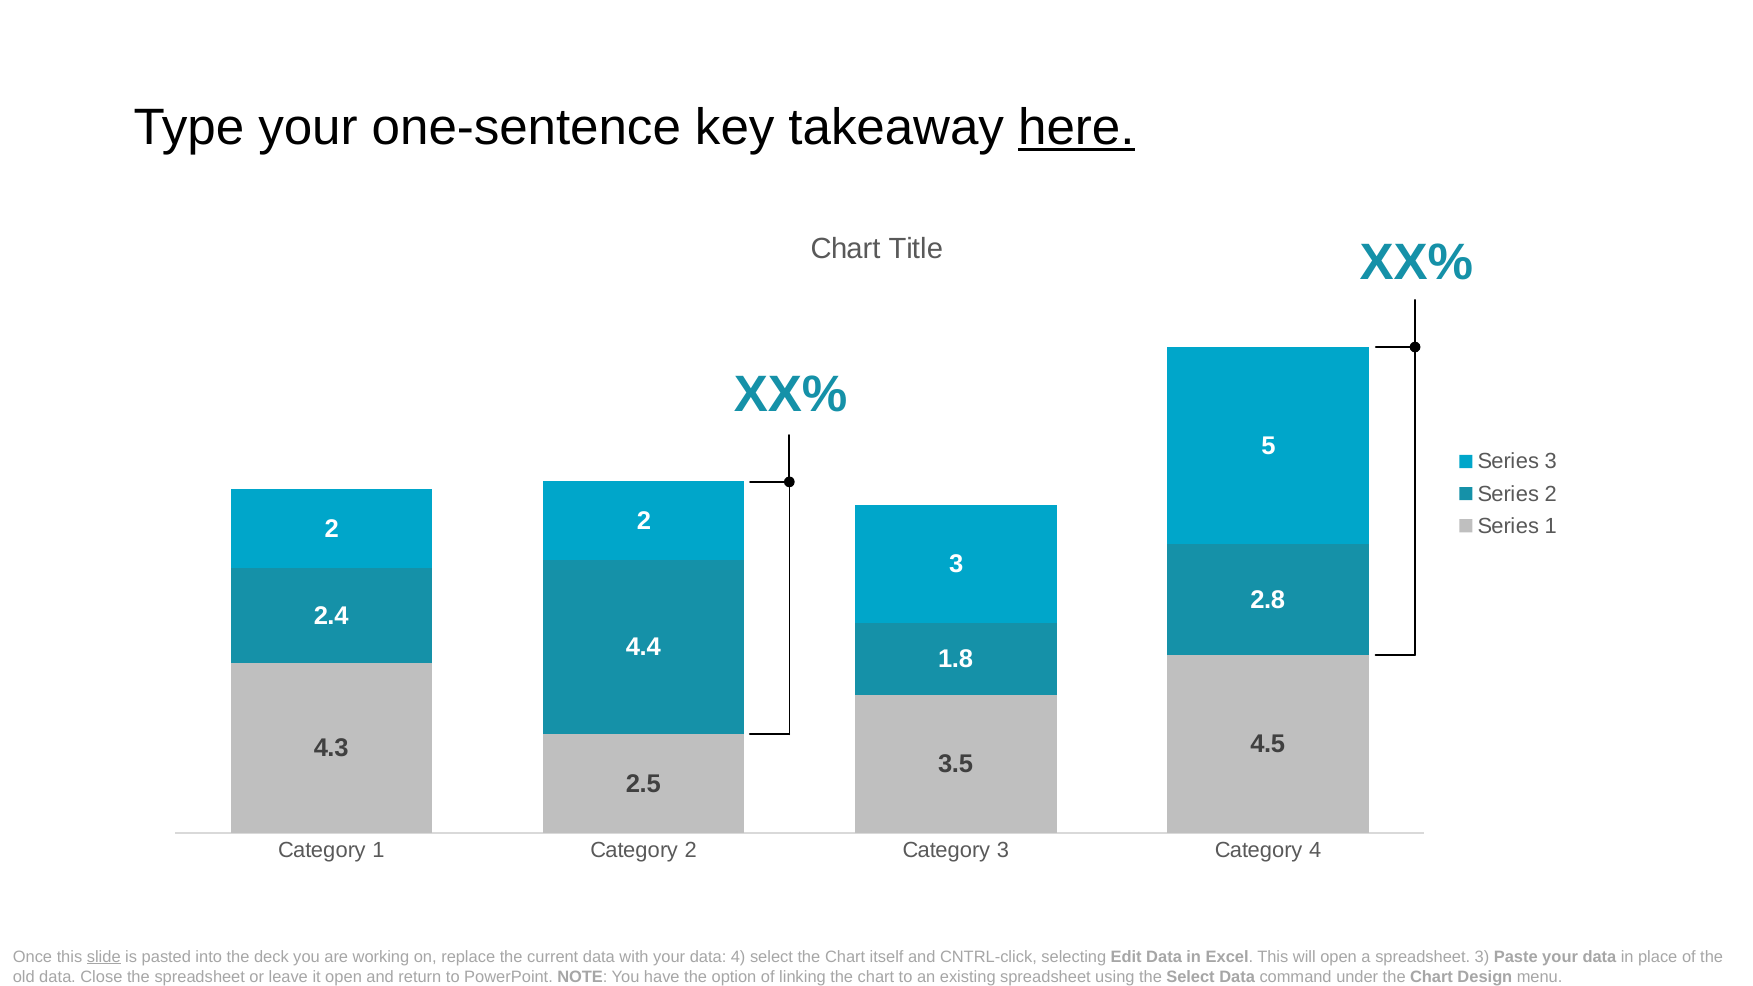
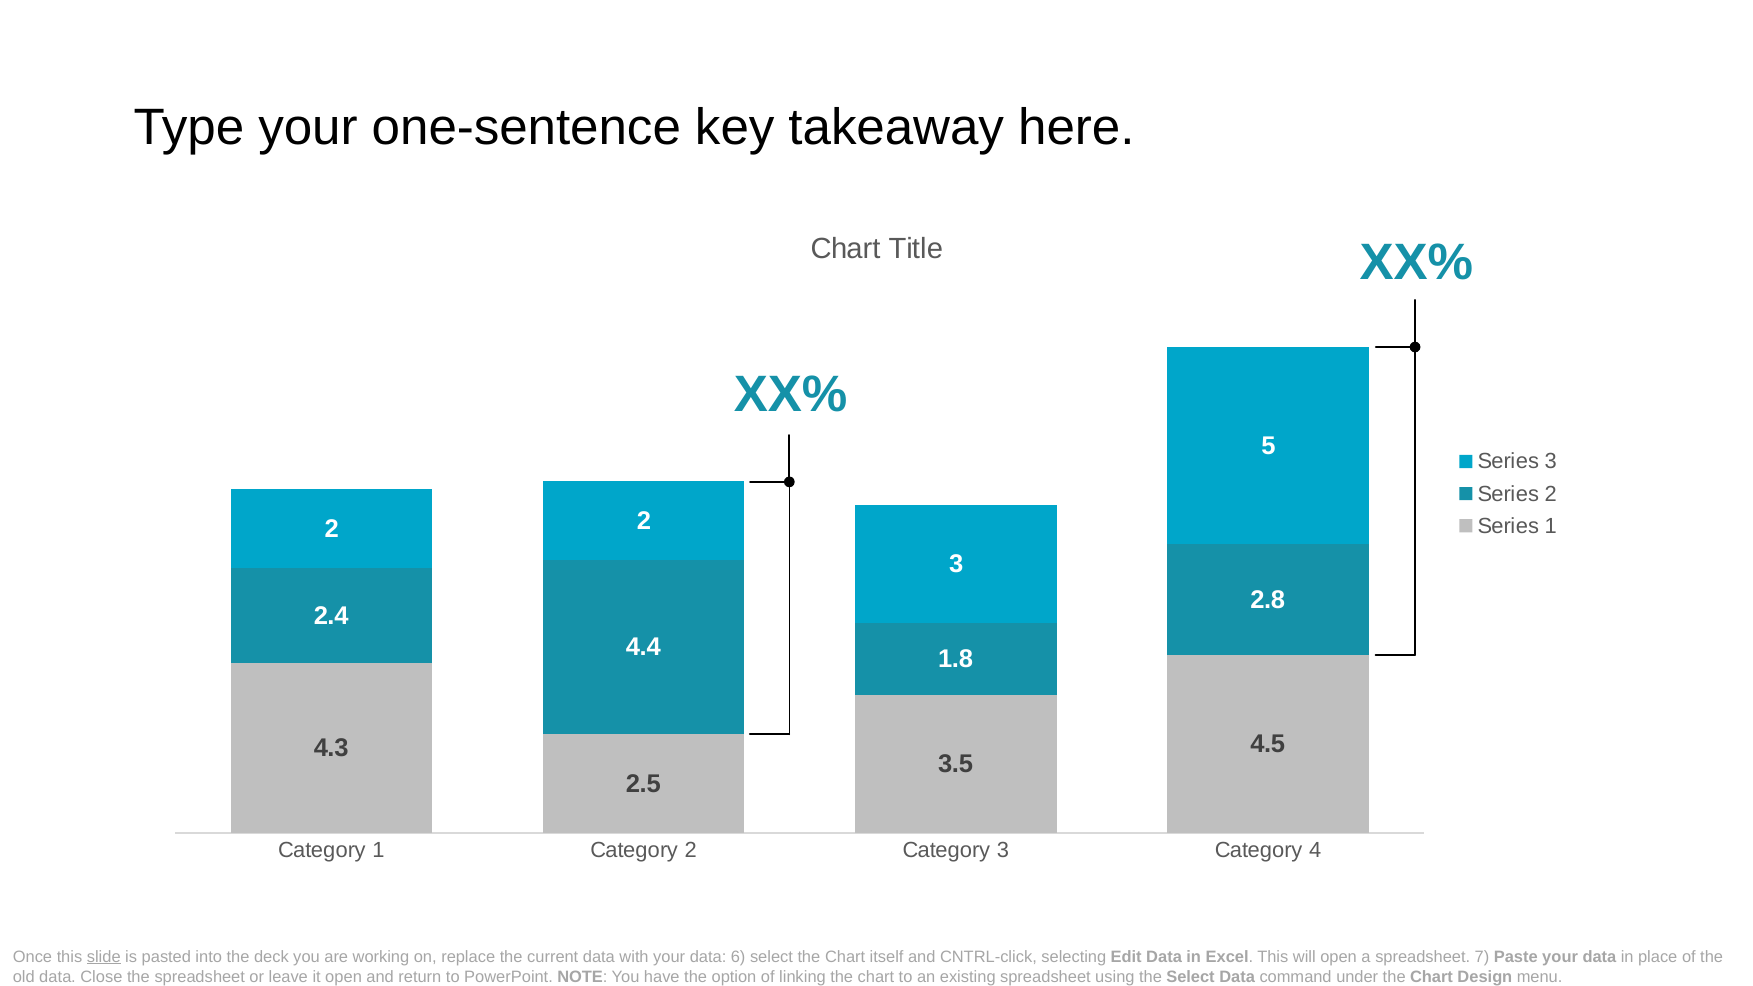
here underline: present -> none (1076, 127)
data 4: 4 -> 6 (738, 957)
spreadsheet 3: 3 -> 7 (1482, 957)
